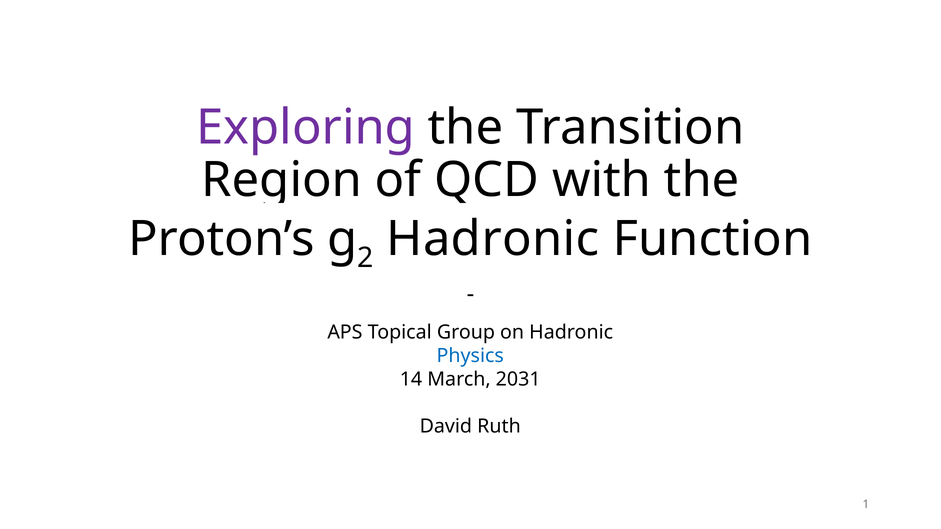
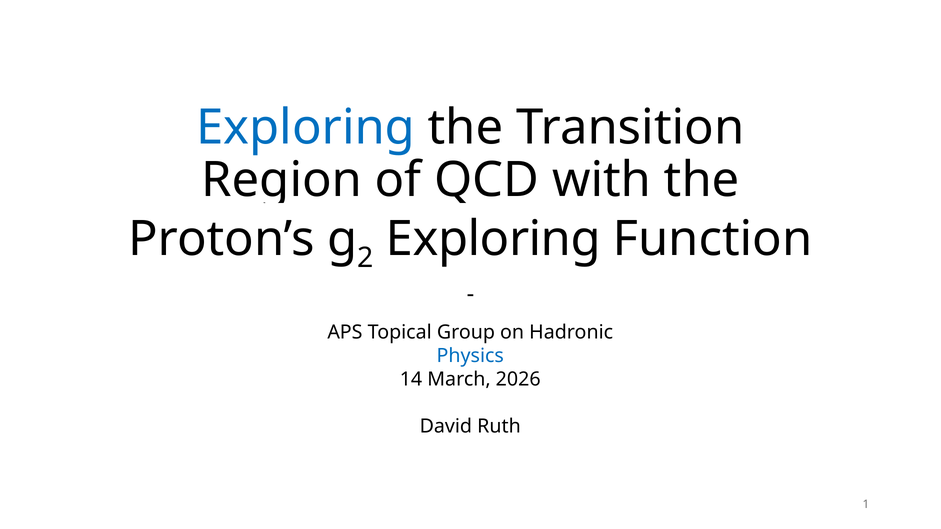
Exploring colour: purple -> blue (306, 127)
Hadronic: Hadronic -> Exploring (493, 239)
2031: 2031 -> 2026 (518, 379)
